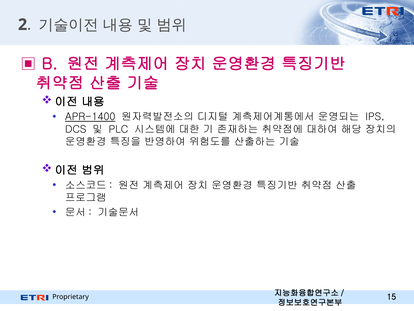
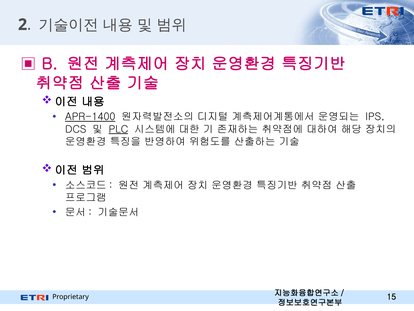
PLC underline: none -> present (118, 129)
